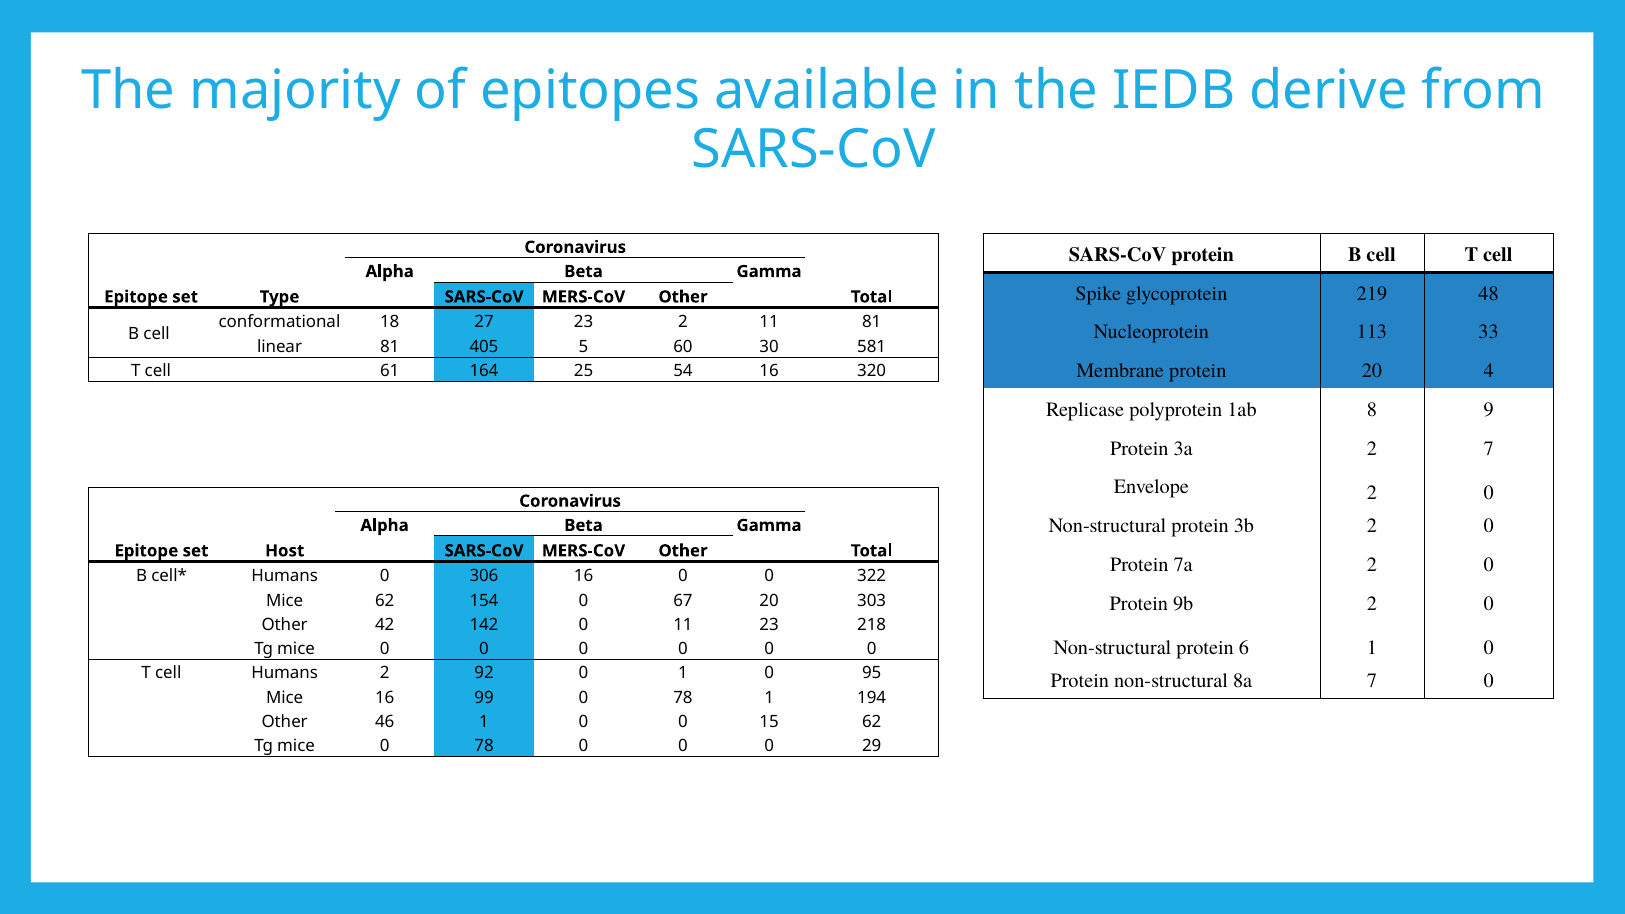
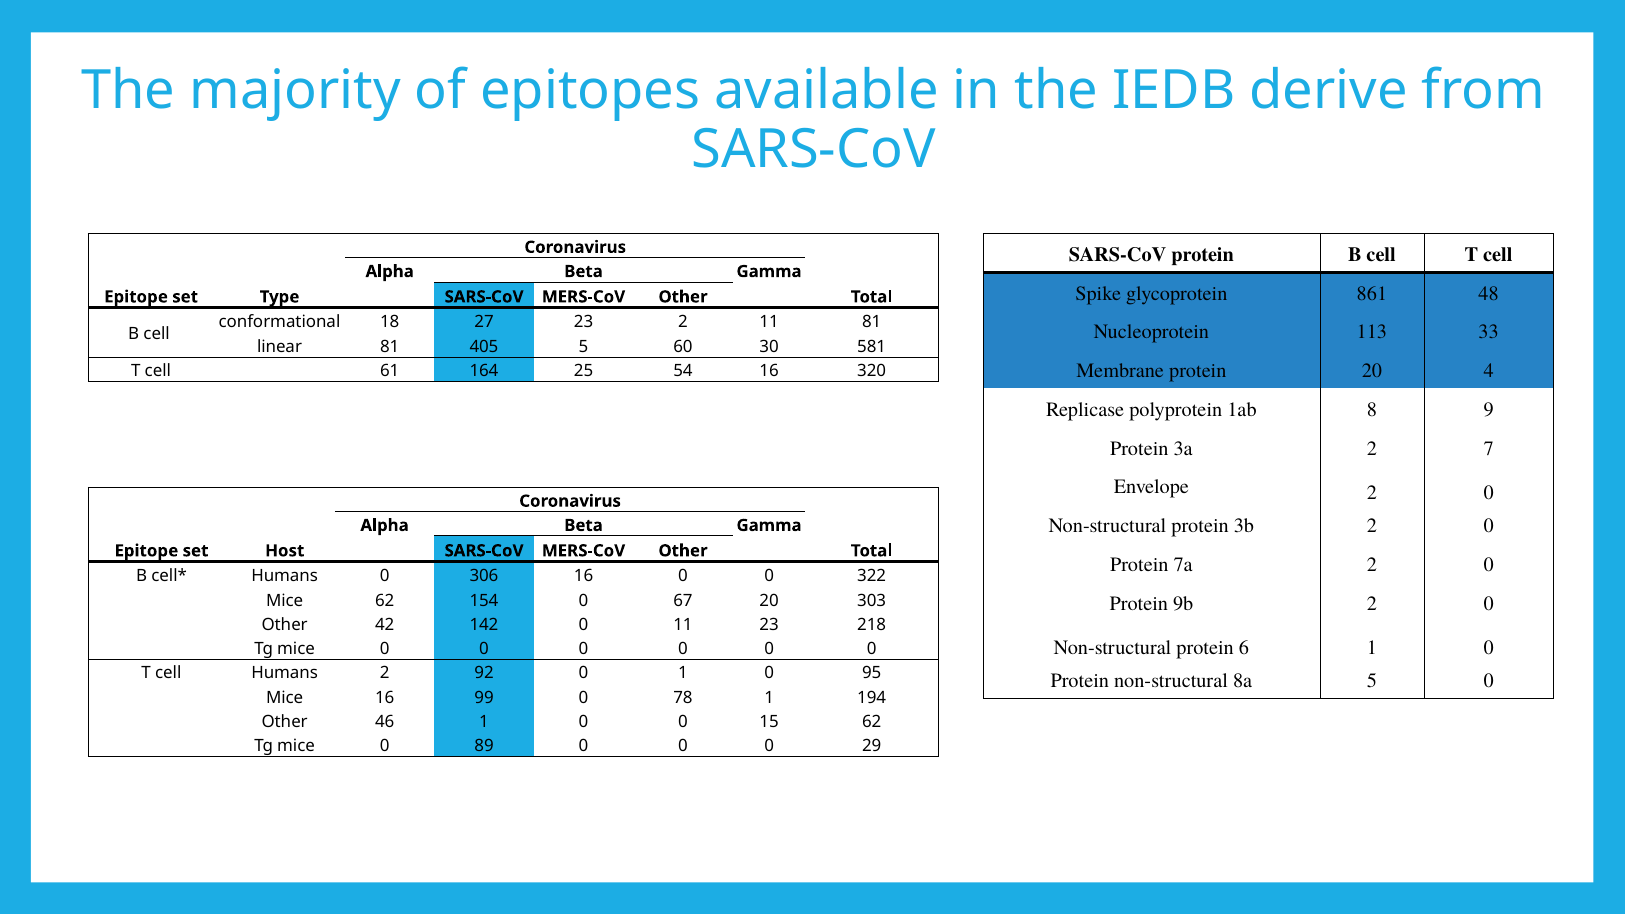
219: 219 -> 861 (1372, 293)
8a 7: 7 -> 5 (1372, 681)
mice 0 78: 78 -> 89 (484, 746)
